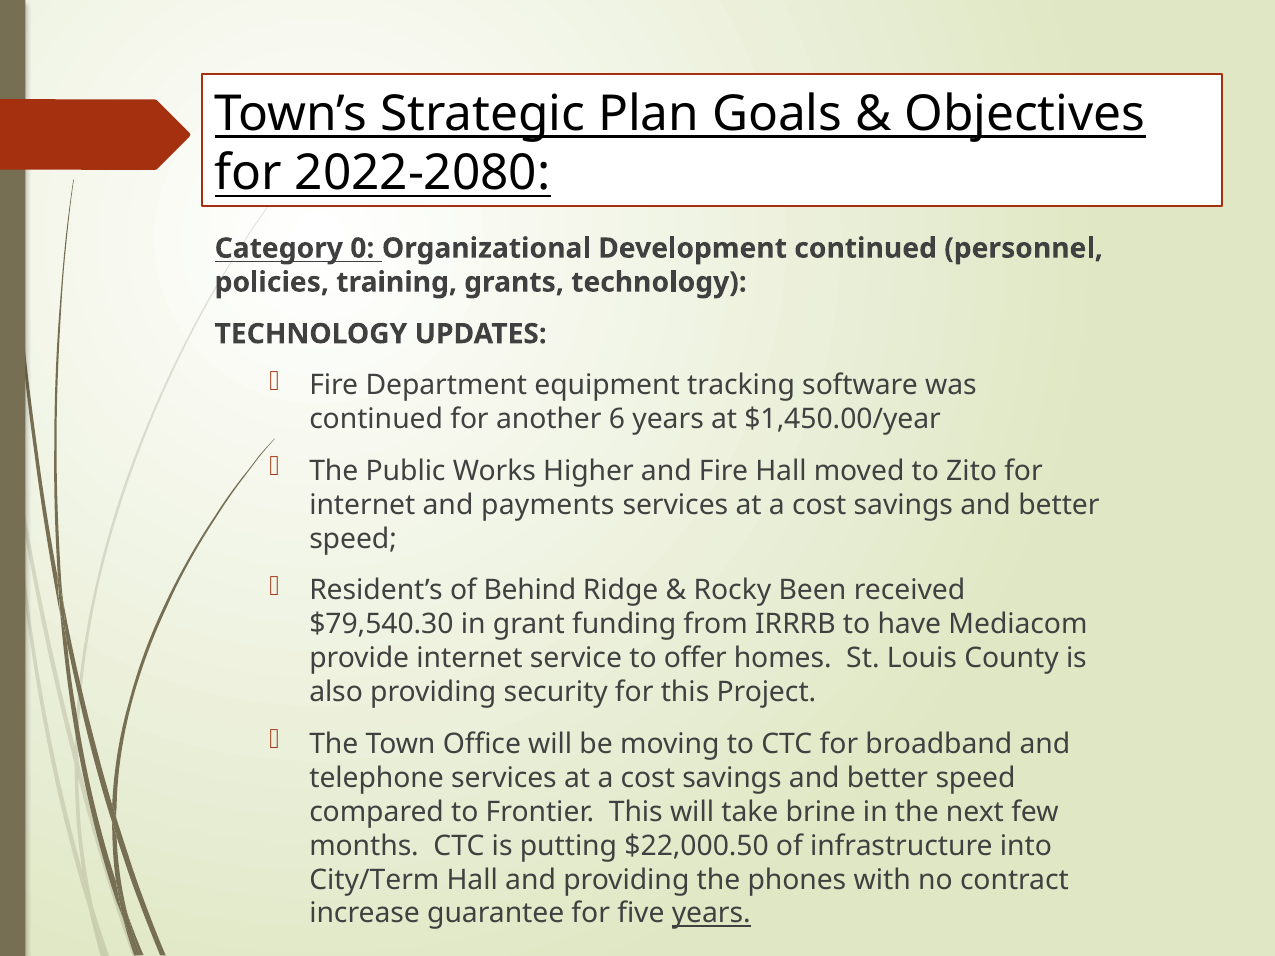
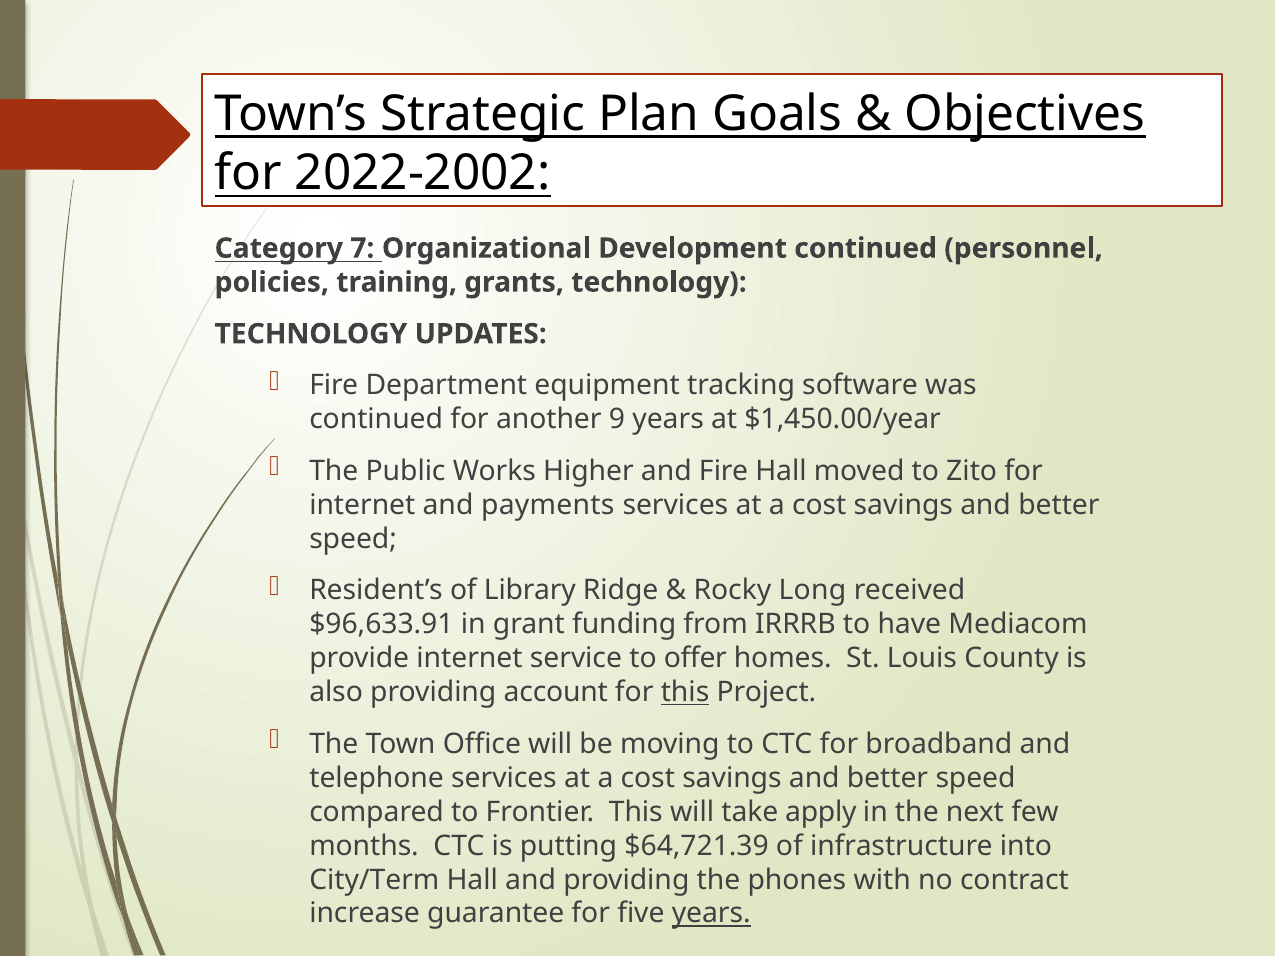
2022-2080: 2022-2080 -> 2022-2002 (423, 173)
0: 0 -> 7 (362, 248)
6: 6 -> 9 (617, 420)
Behind: Behind -> Library (530, 591)
Been: Been -> Long (812, 591)
$79,540.30: $79,540.30 -> $96,633.91 (381, 625)
security: security -> account (556, 693)
this underline: none -> present (685, 693)
brine: brine -> apply (821, 812)
$22,000.50: $22,000.50 -> $64,721.39 (697, 846)
